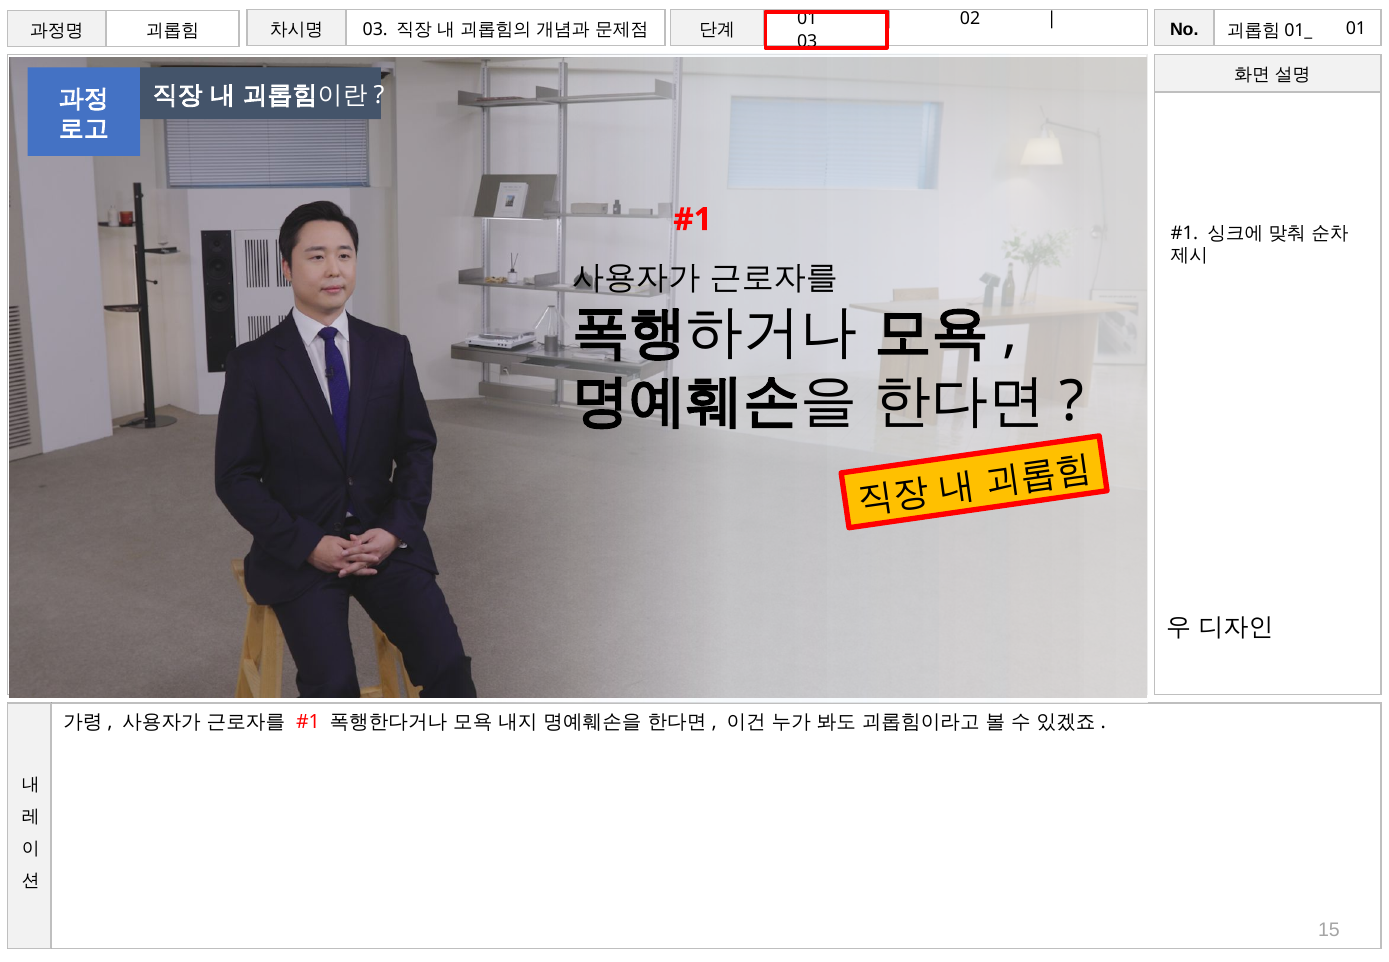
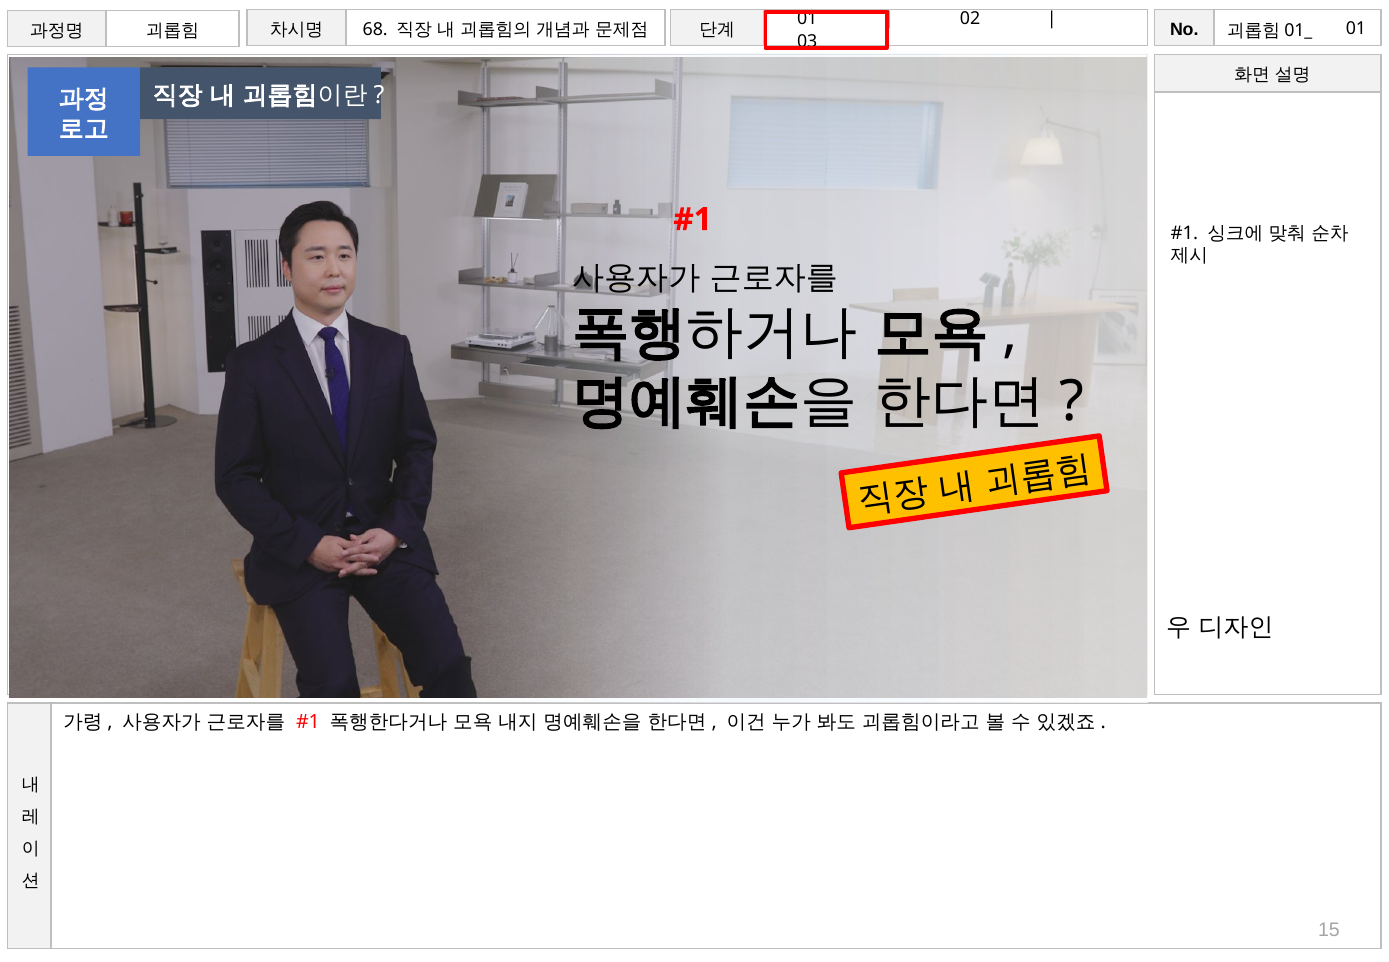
03: 03 -> 68 (375, 30)
